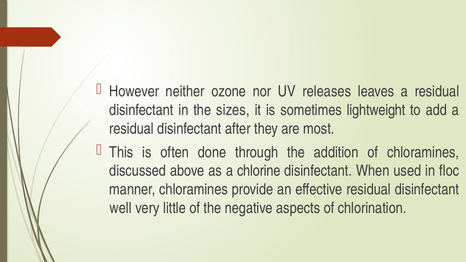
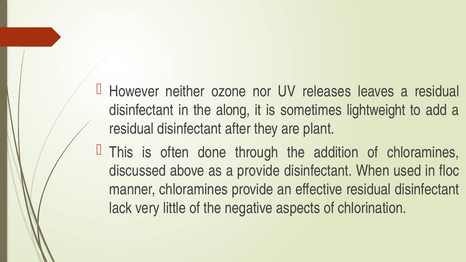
sizes: sizes -> along (233, 110)
most: most -> plant (319, 129)
a chlorine: chlorine -> provide (259, 171)
well: well -> lack (121, 208)
